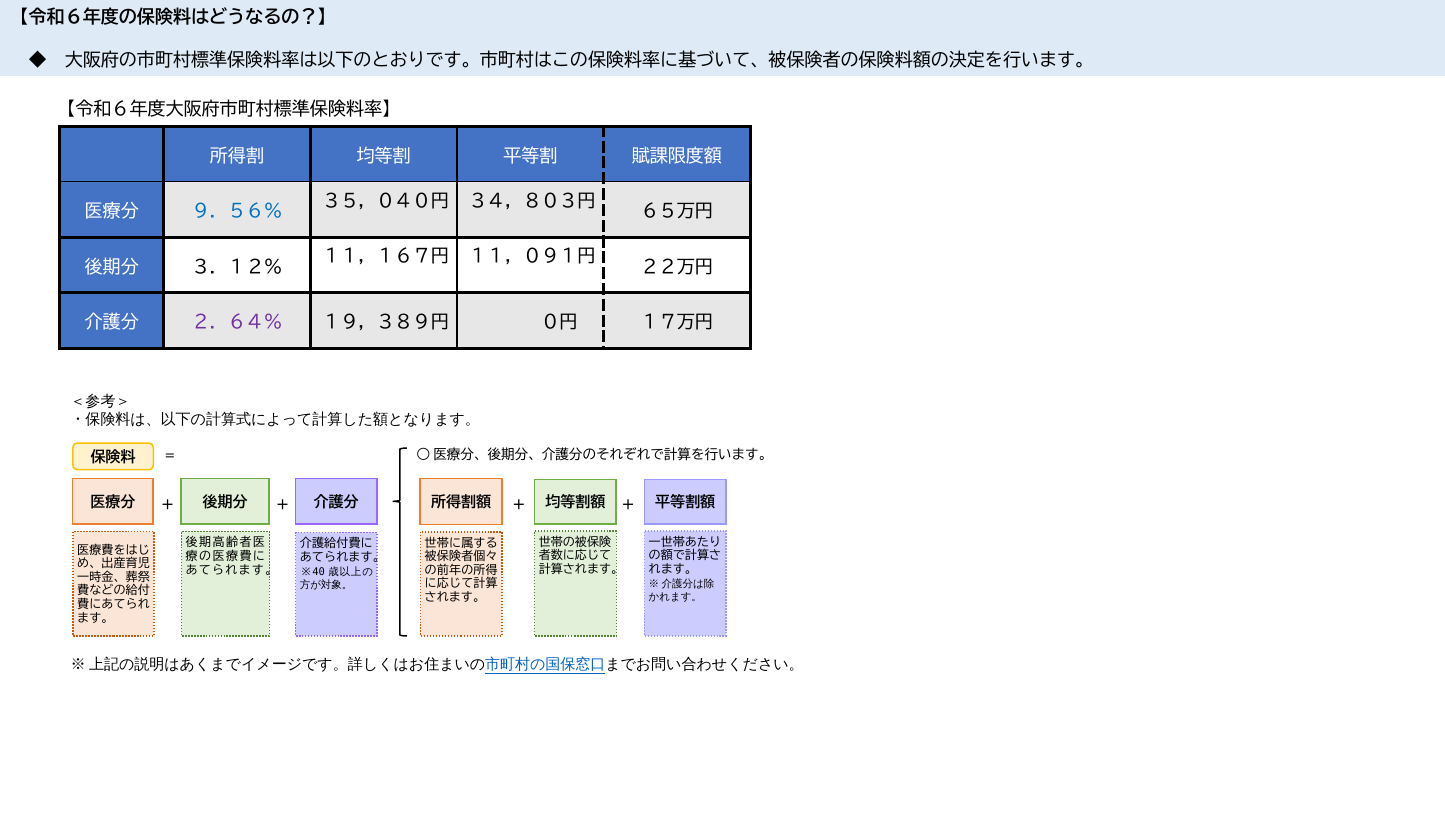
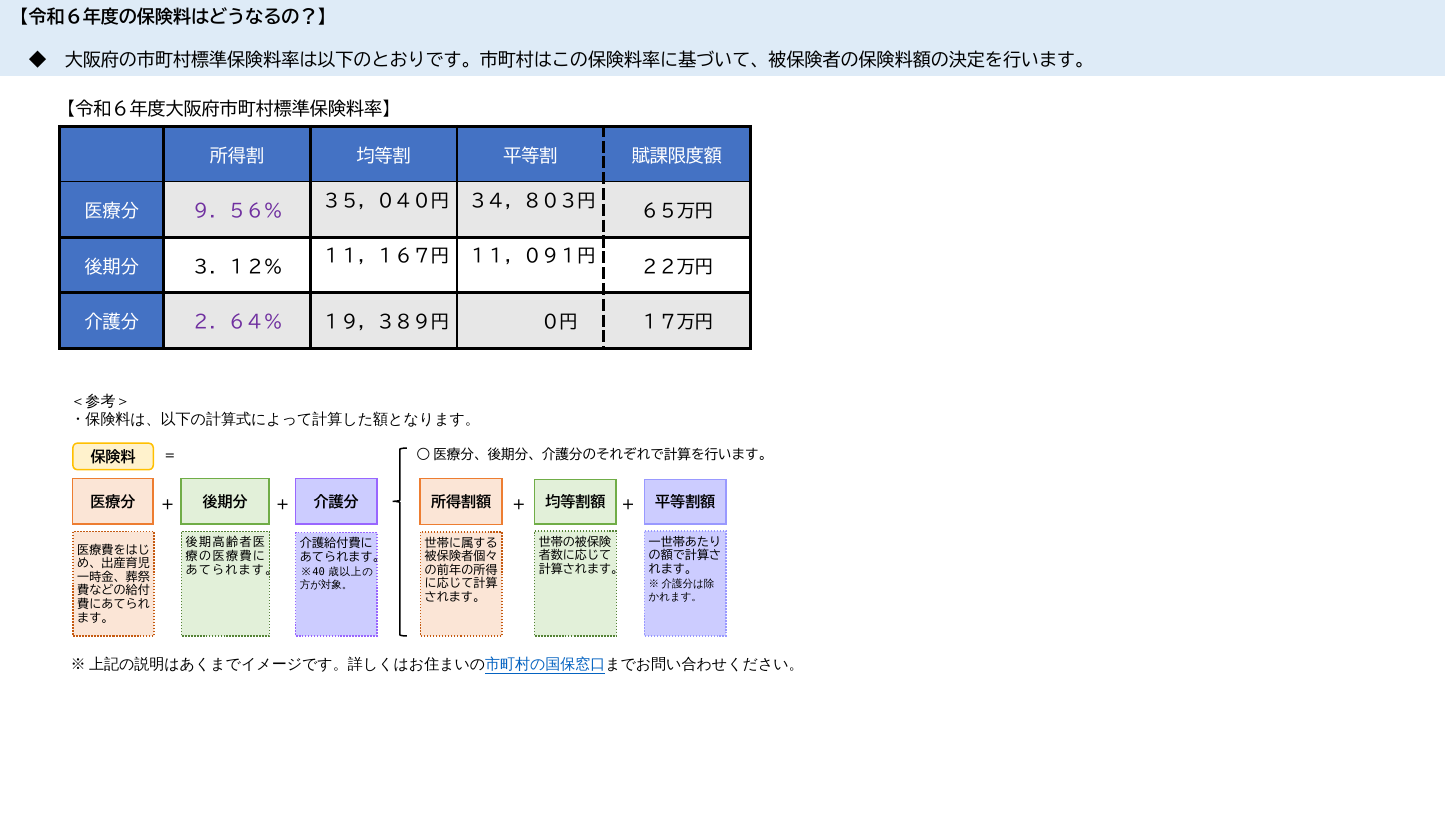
９．５６％ colour: blue -> purple (237, 212)
